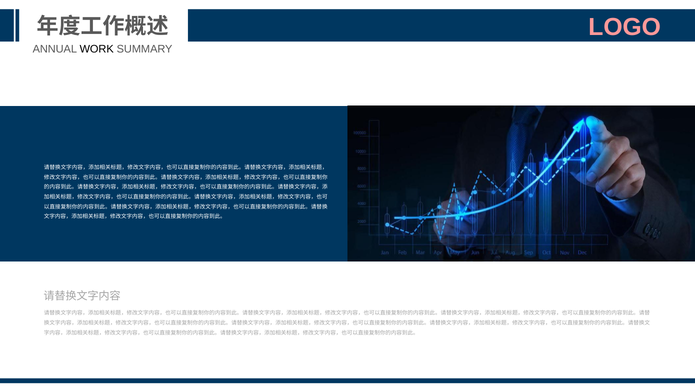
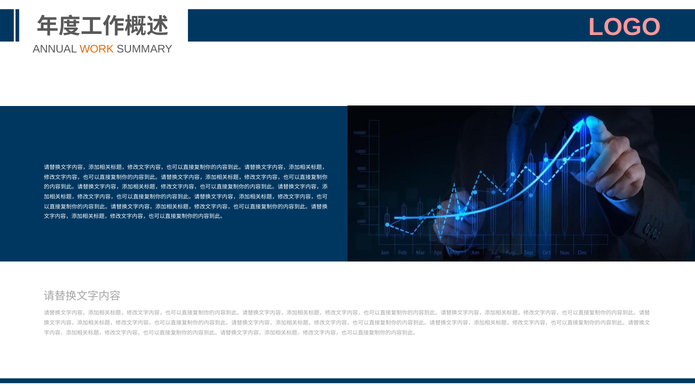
WORK colour: black -> orange (97, 49)
